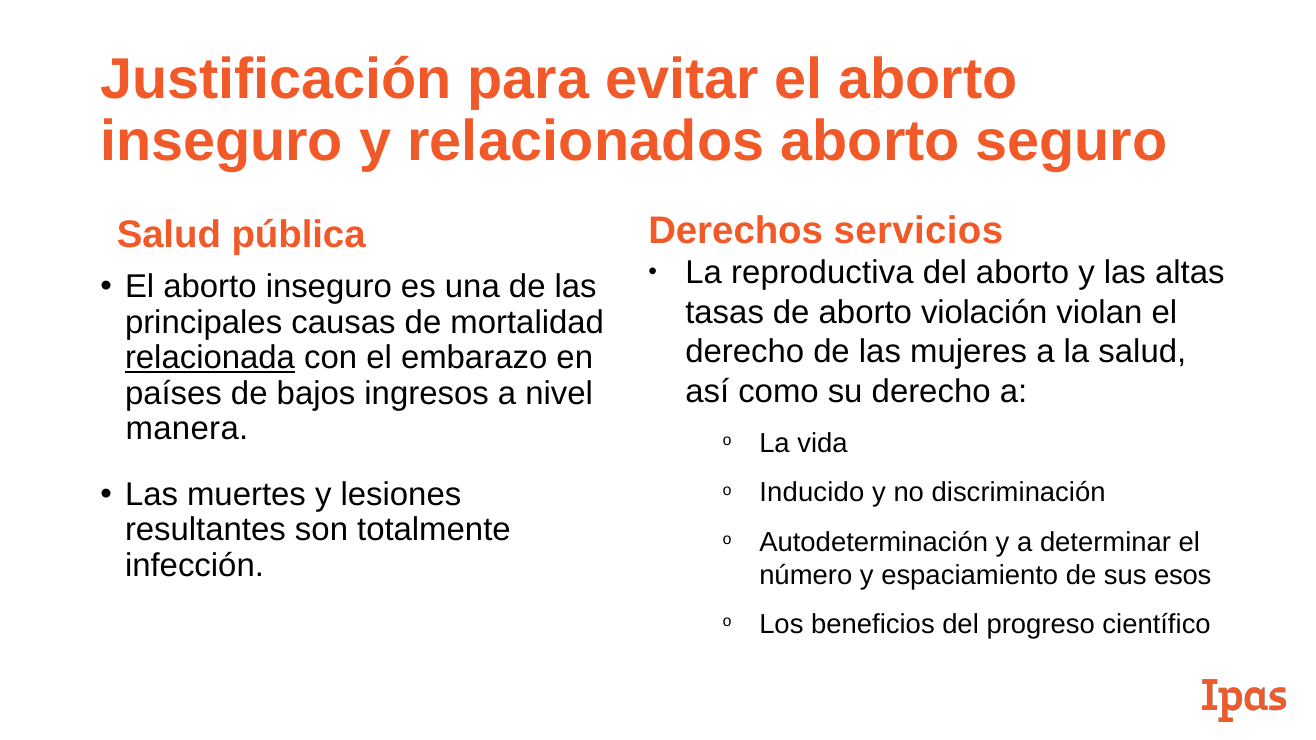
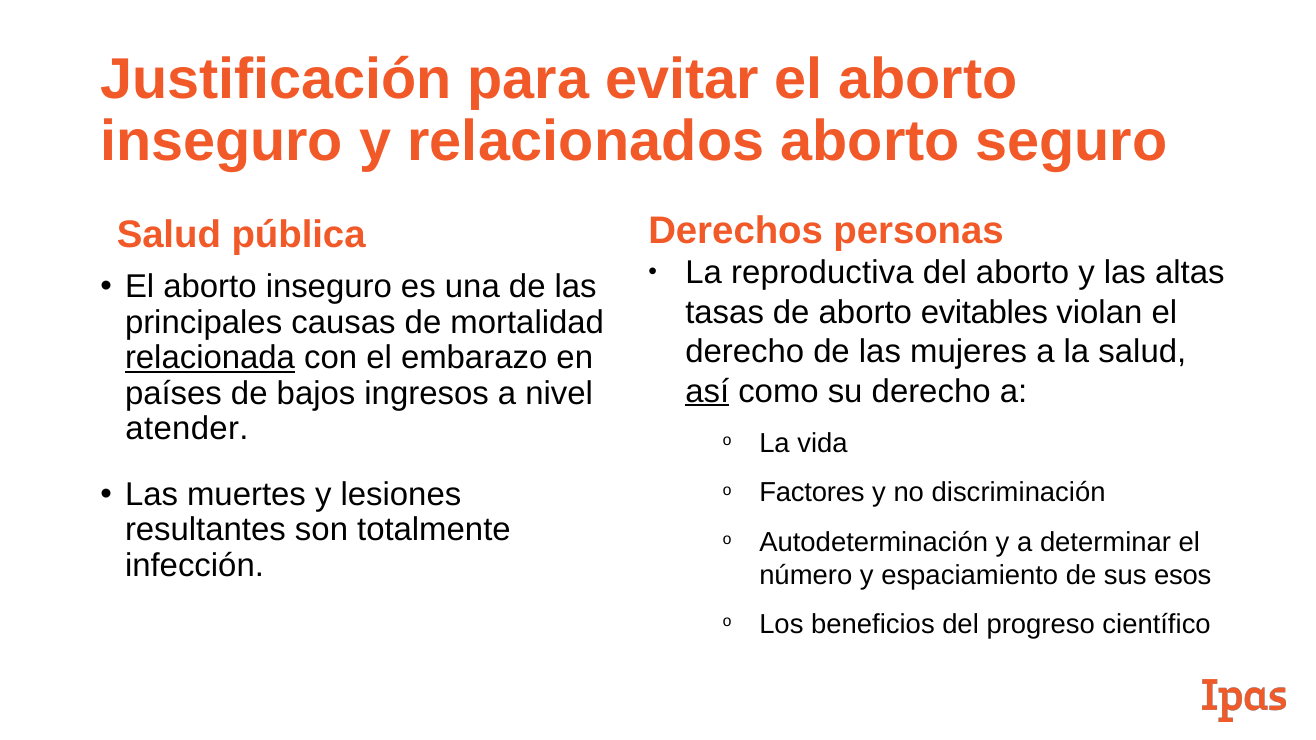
servicios: servicios -> personas (919, 231)
violación: violación -> evitables (984, 312)
así underline: none -> present (707, 391)
manera: manera -> atender (187, 429)
Inducido: Inducido -> Factores (812, 493)
